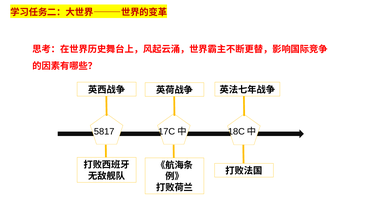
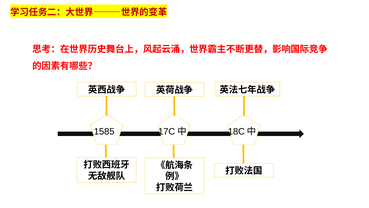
5817: 5817 -> 1585 (104, 131)
